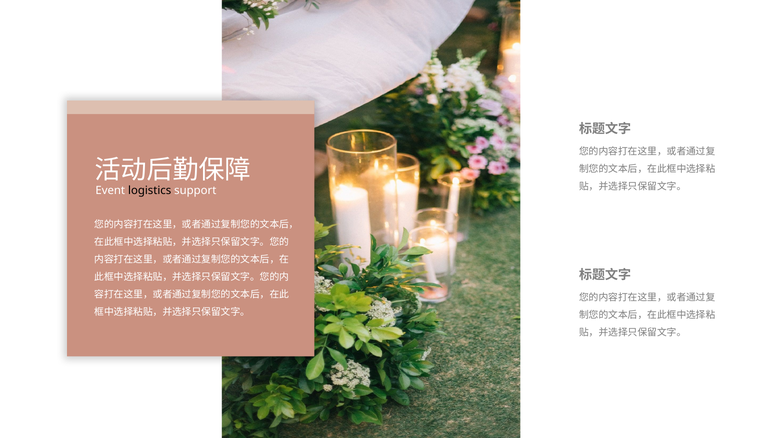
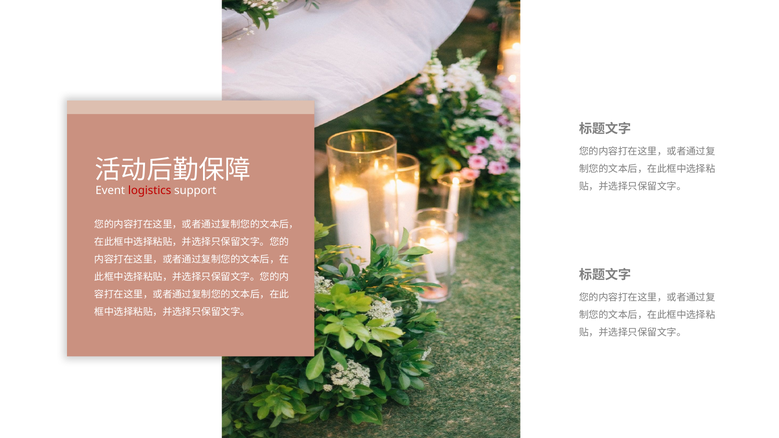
logistics colour: black -> red (150, 191)
